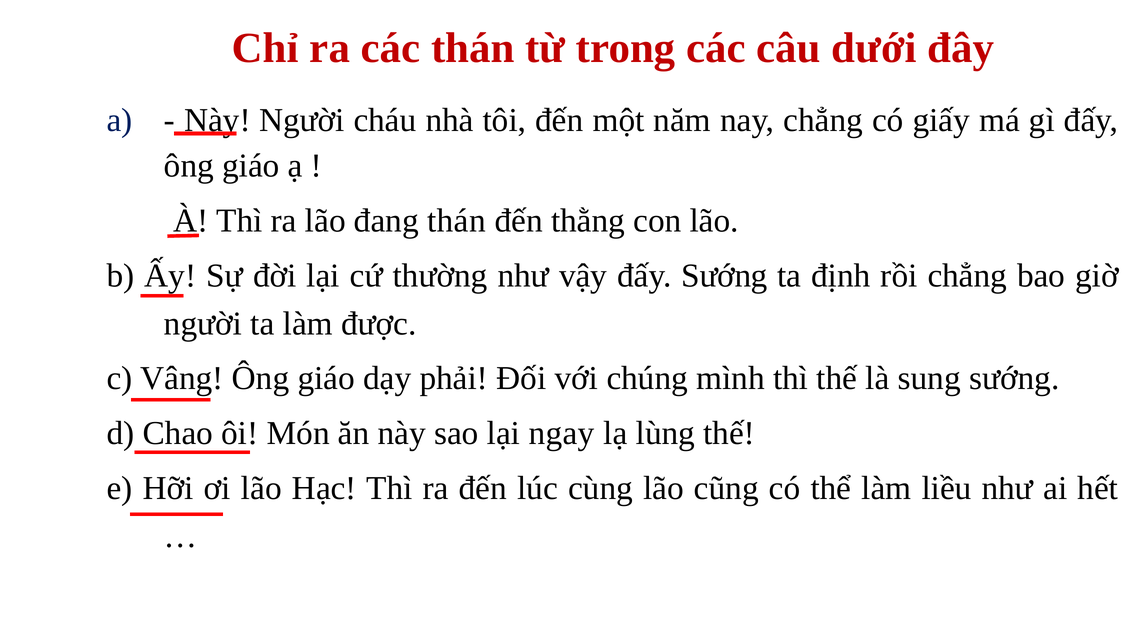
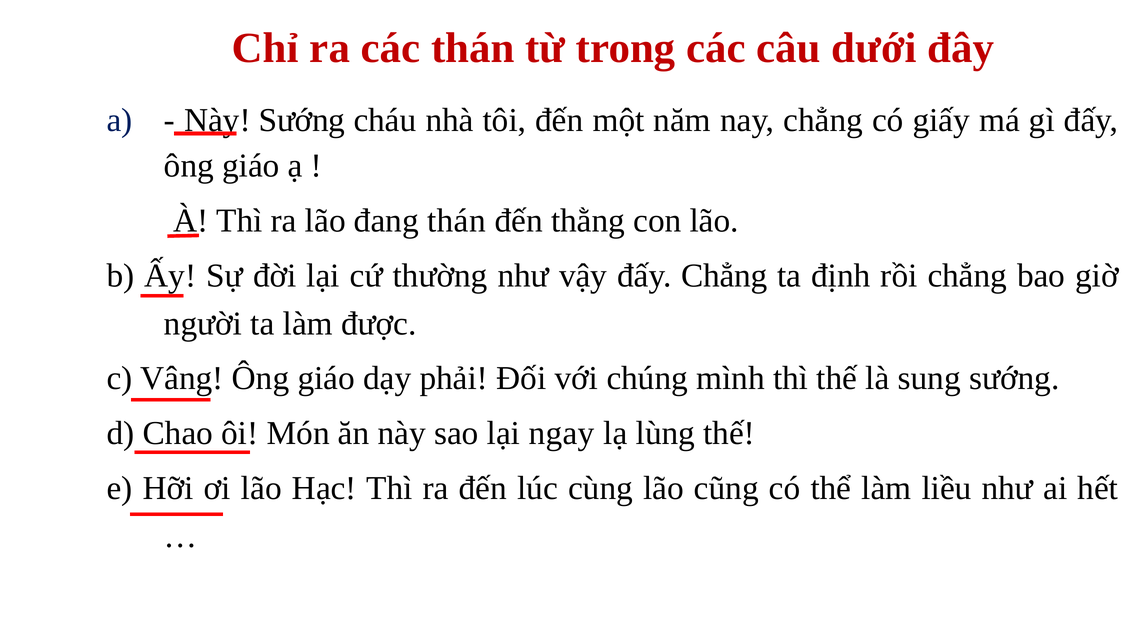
Người: Người -> Sướng (302, 120)
đấy Sướng: Sướng -> Chẳng (724, 276)
